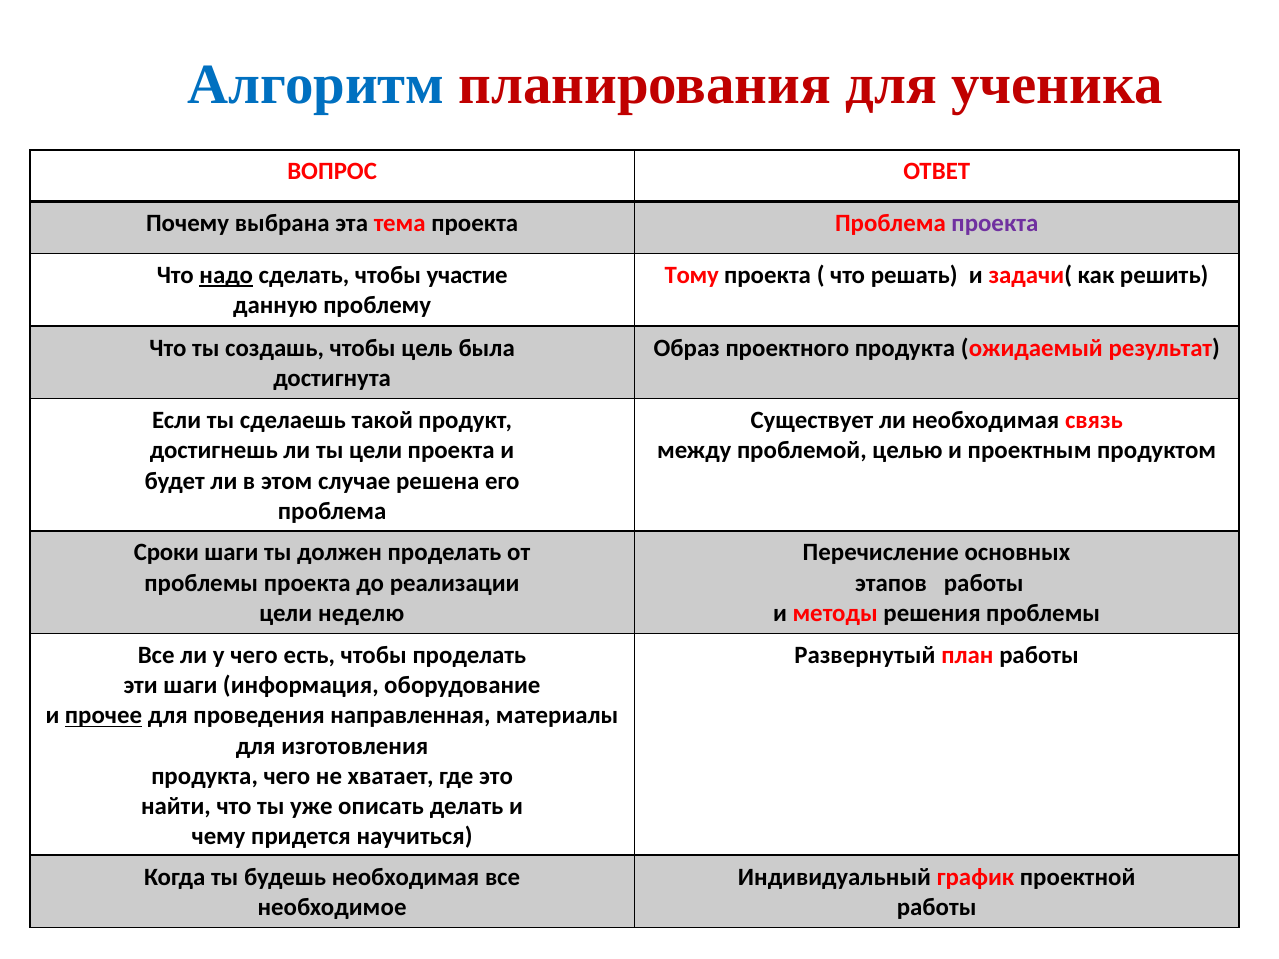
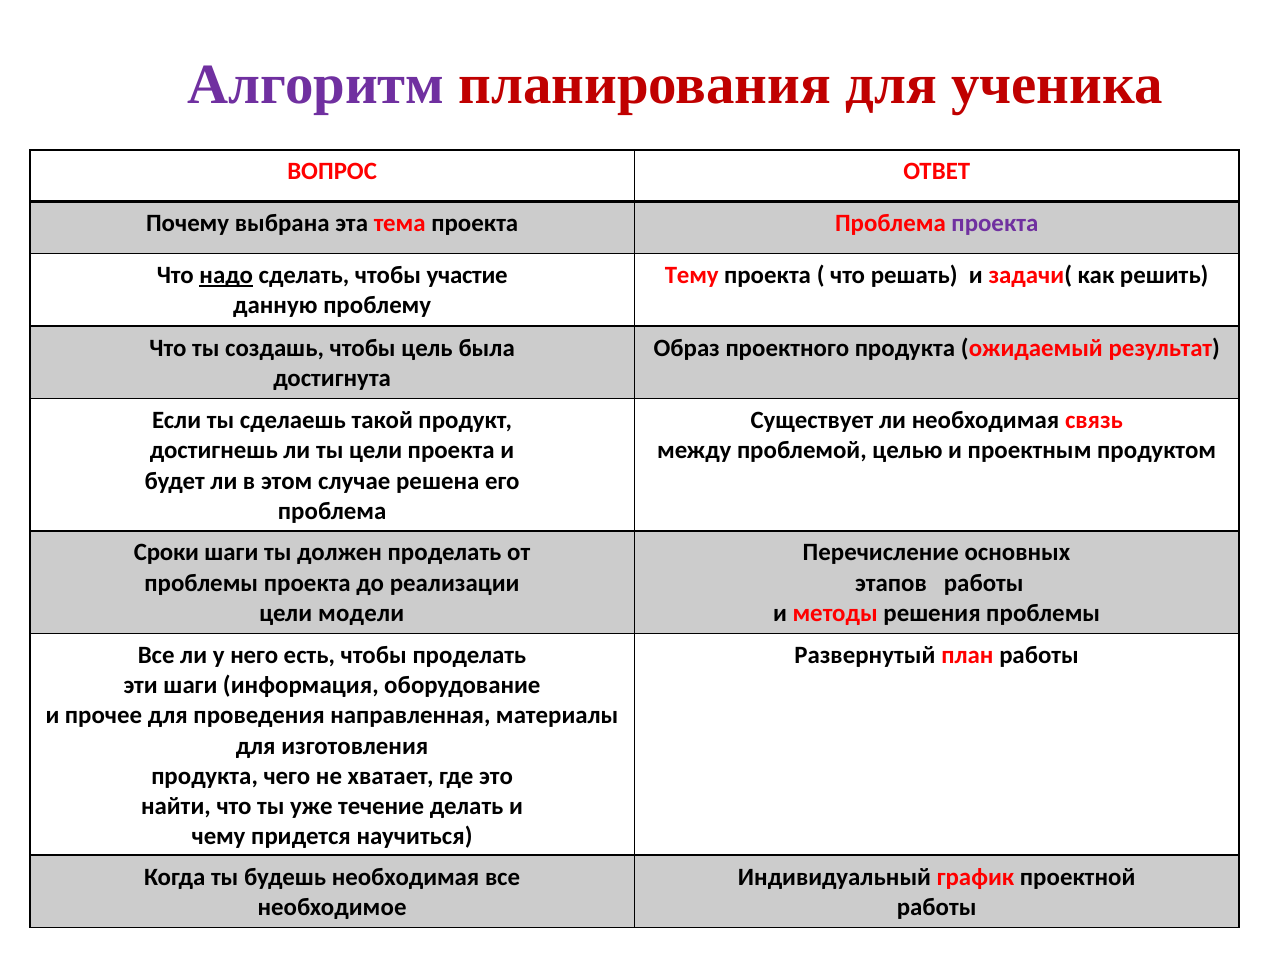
Алгоритм colour: blue -> purple (316, 84)
Тому: Тому -> Тему (692, 275)
неделю: неделю -> модели (361, 613)
у чего: чего -> него (254, 655)
прочее underline: present -> none (104, 716)
описать: описать -> течение (381, 807)
